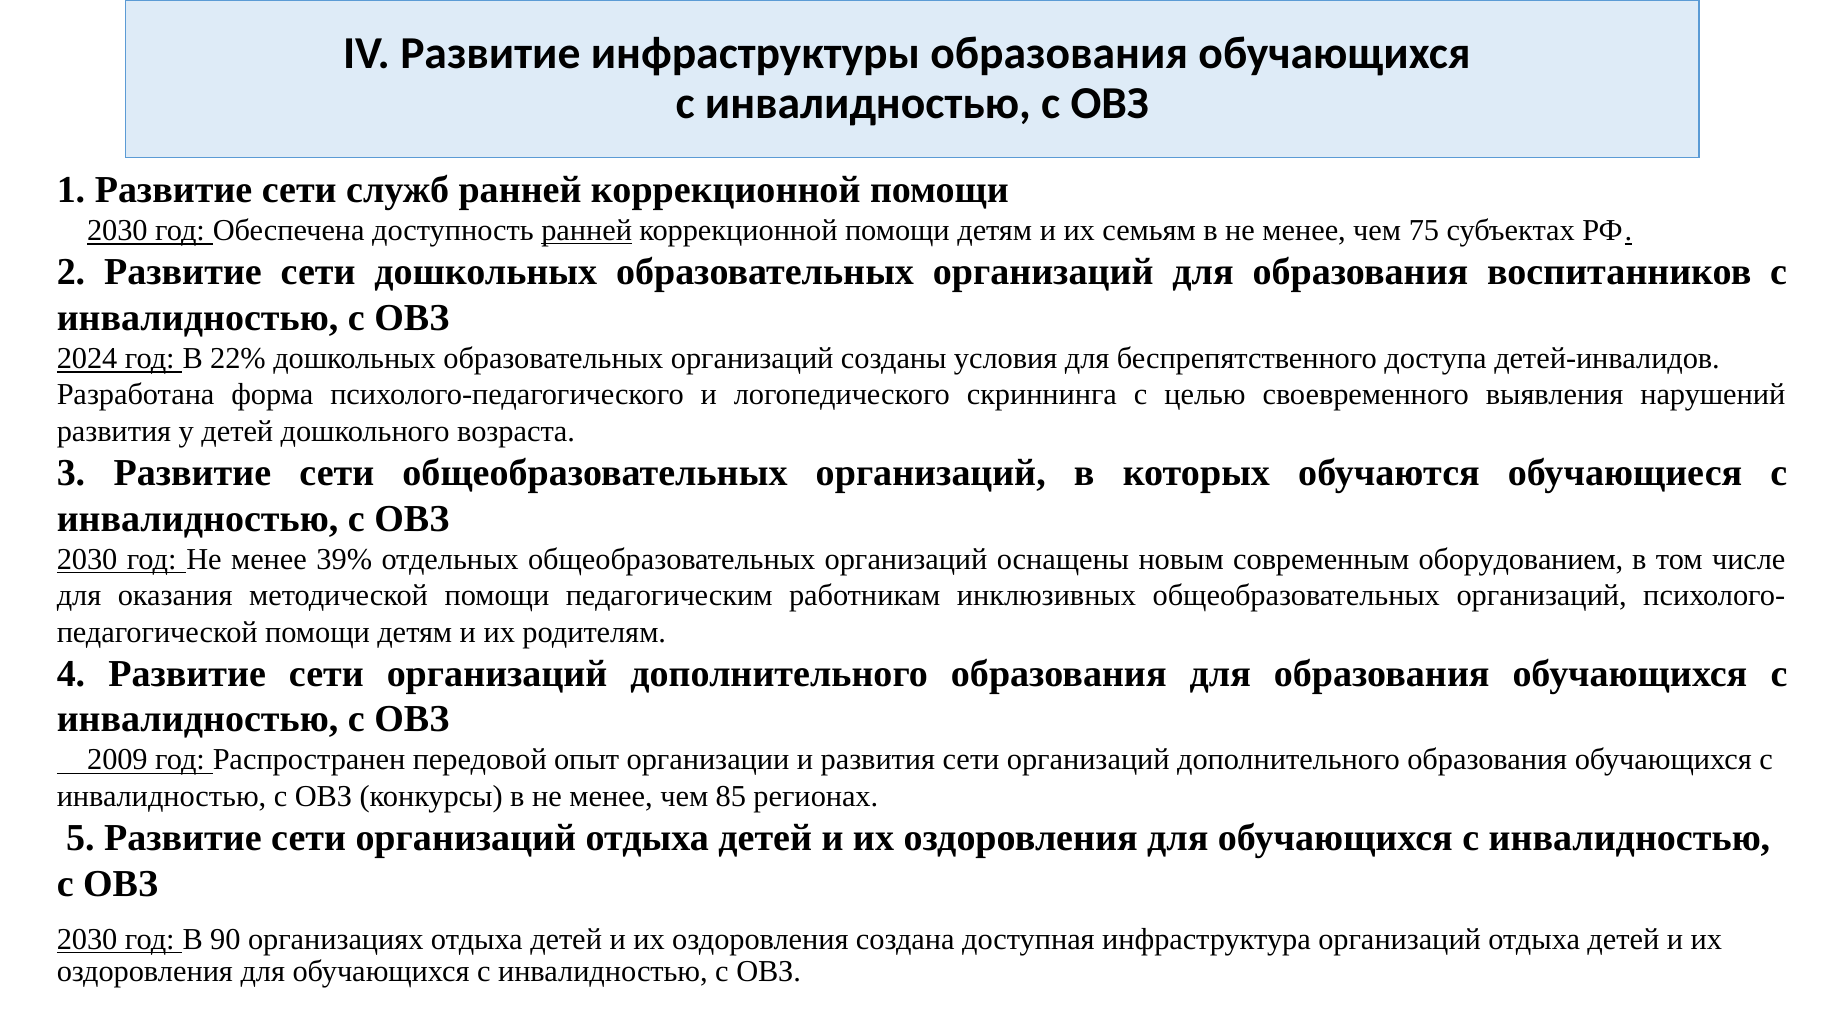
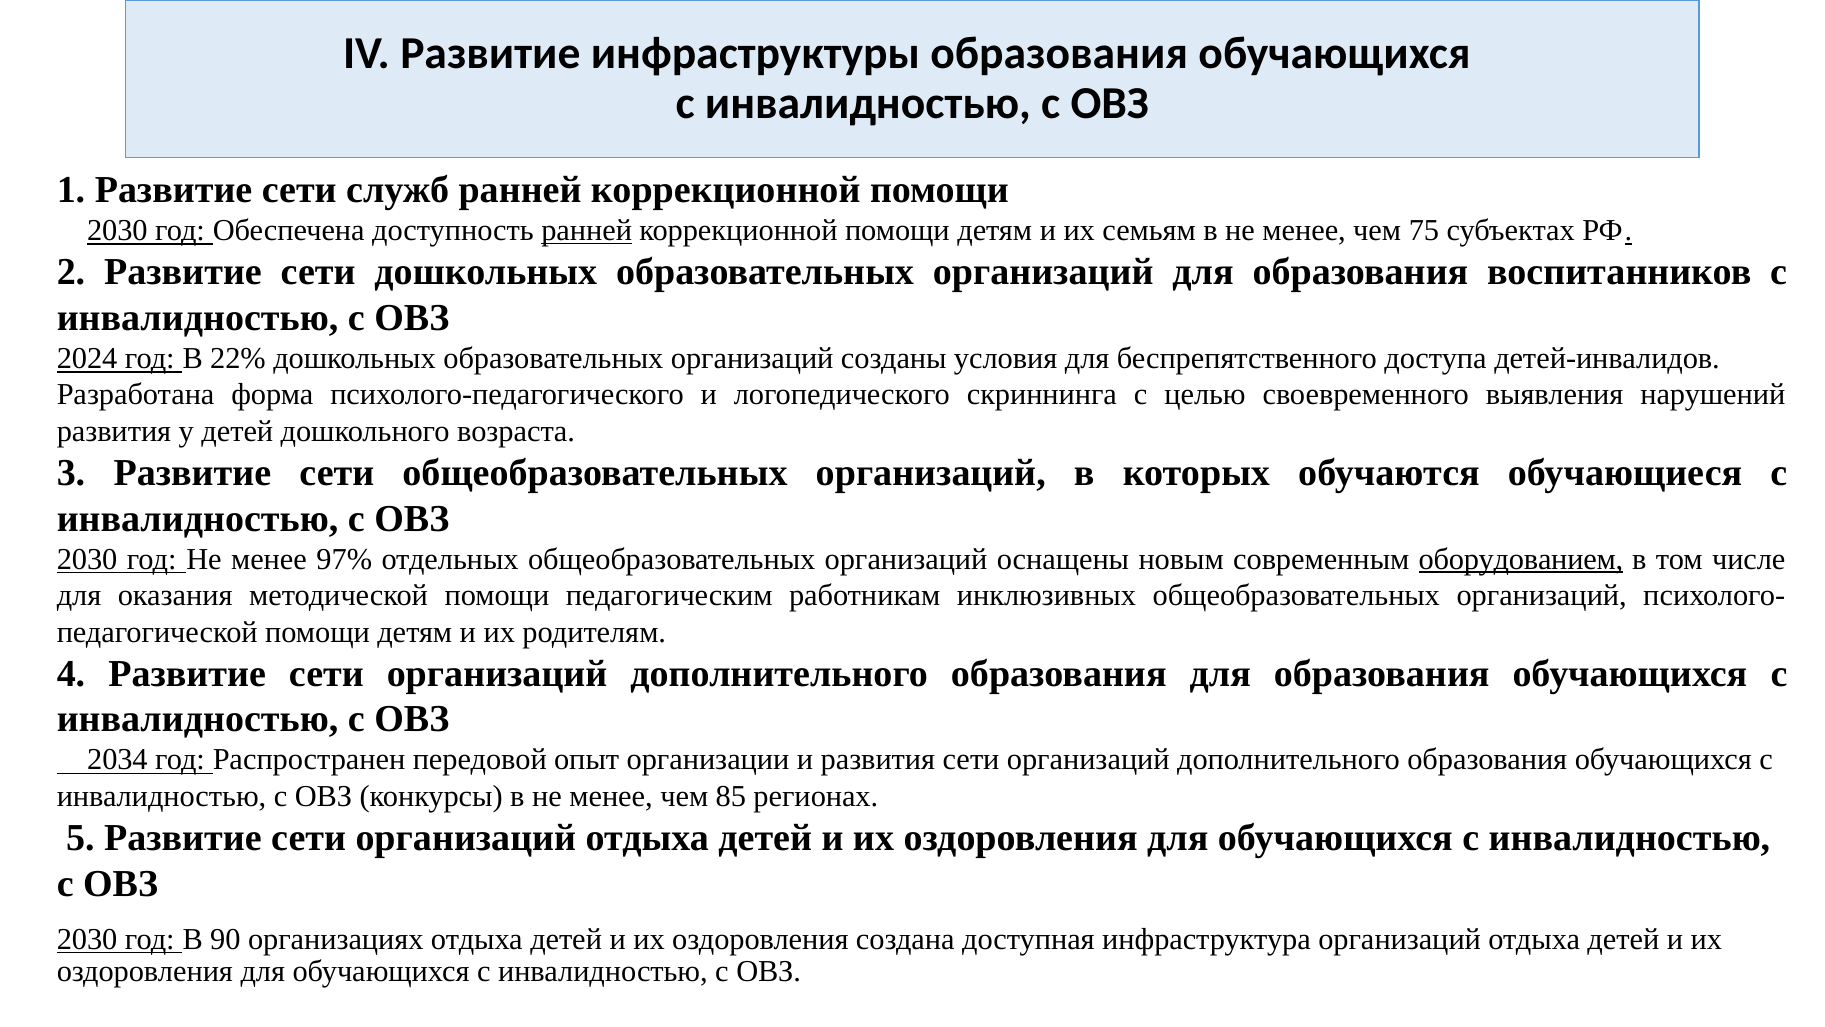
39%: 39% -> 97% (344, 559)
оборудованием underline: none -> present (1521, 559)
2009: 2009 -> 2034 (117, 760)
